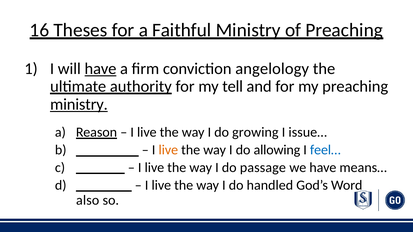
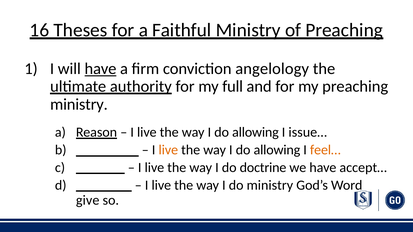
tell: tell -> full (233, 87)
ministry underline: present -> none (79, 104)
growing: growing -> allowing (255, 132)
feel… colour: blue -> orange (325, 150)
passage: passage -> doctrine (263, 168)
means…: means… -> accept… (363, 168)
do handled: handled -> ministry (270, 185)
also: also -> give (88, 200)
